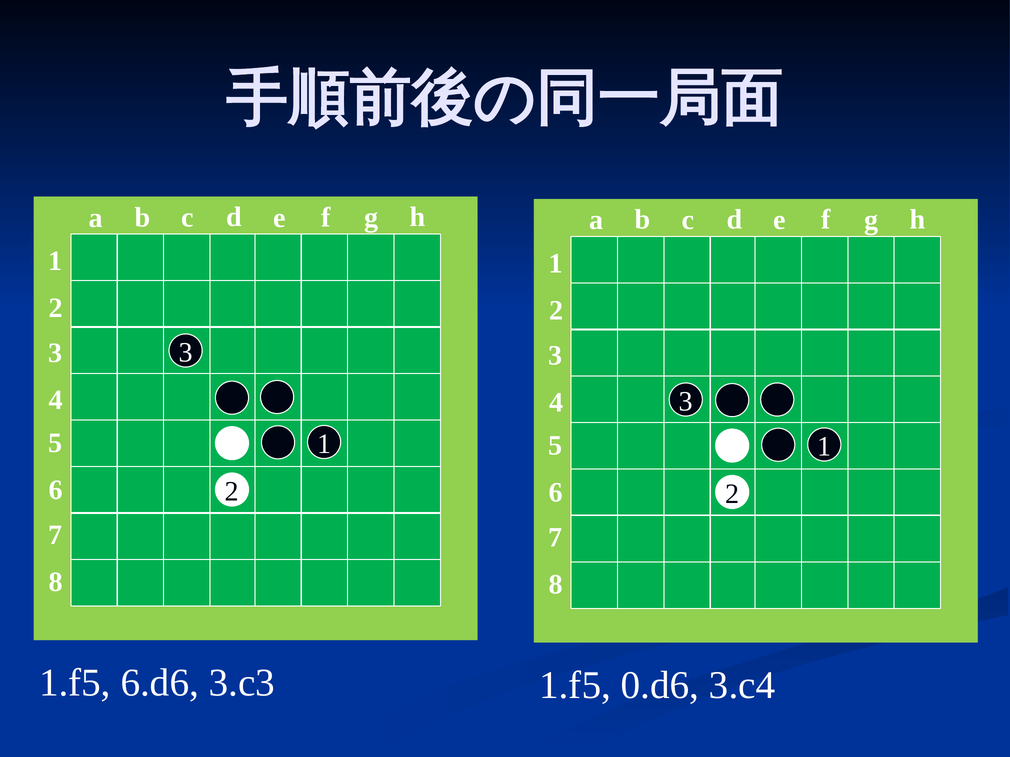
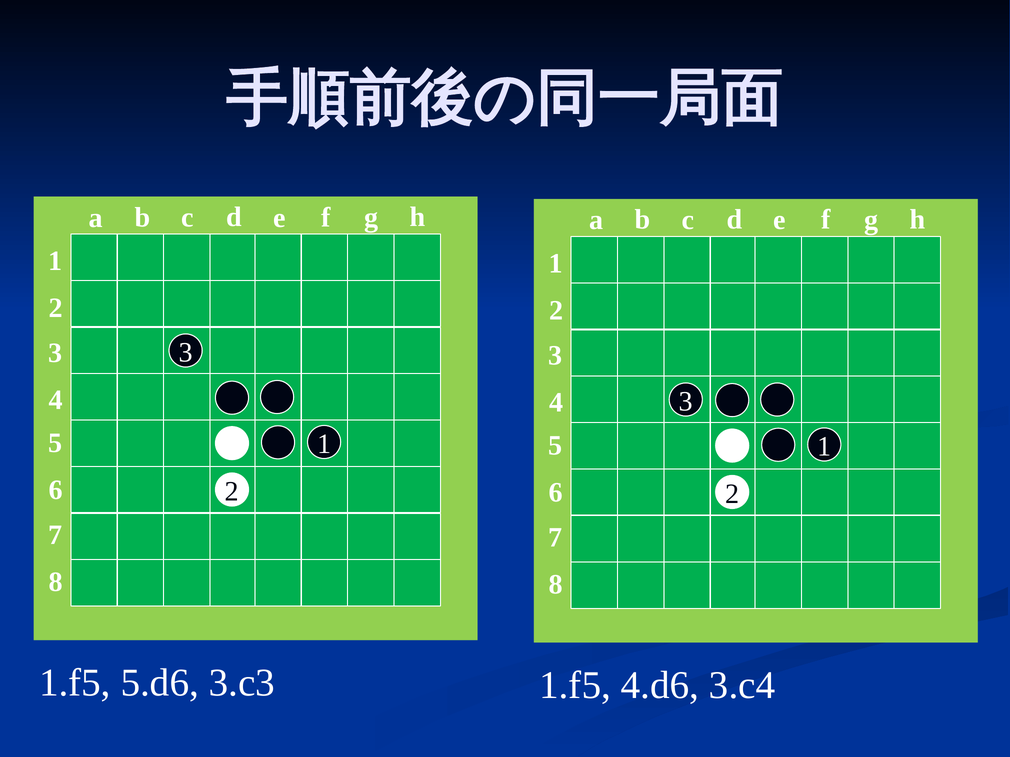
6.d6: 6.d6 -> 5.d6 (160, 683)
0.d6: 0.d6 -> 4.d6 (660, 686)
